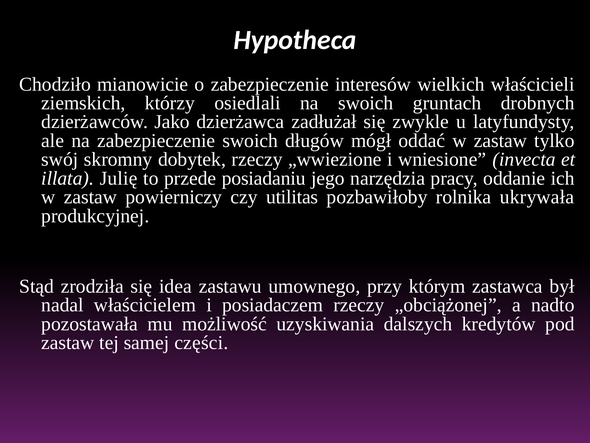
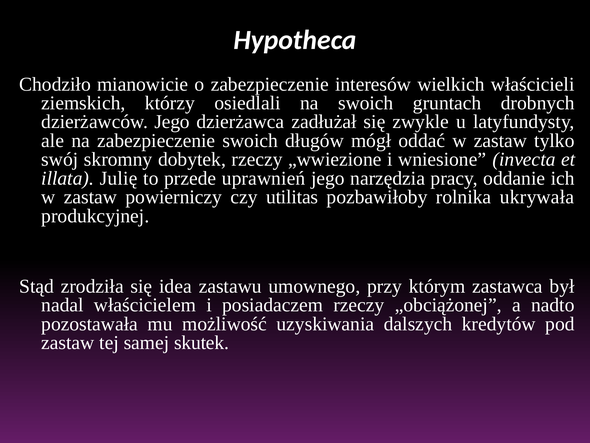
dzierżawców Jako: Jako -> Jego (172, 122)
posiadaniu: posiadaniu -> uprawnień (264, 178)
części: części -> skutek (202, 342)
